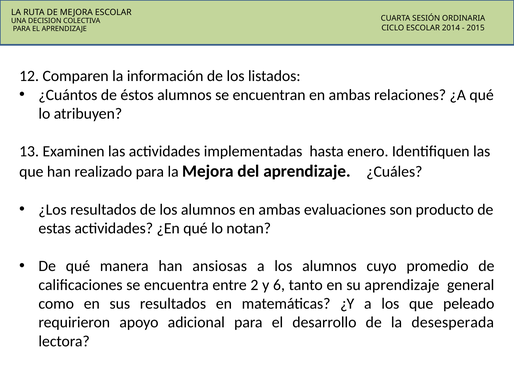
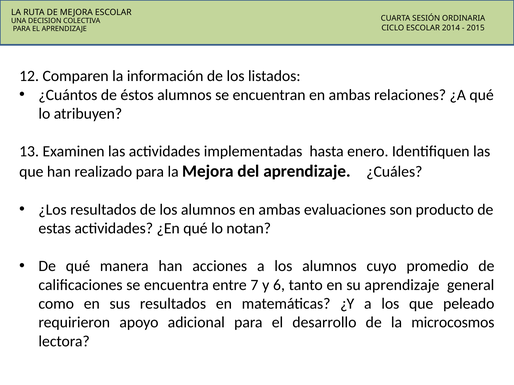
ansiosas: ansiosas -> acciones (220, 266)
2: 2 -> 7 (254, 285)
desesperada: desesperada -> microcosmos (453, 323)
